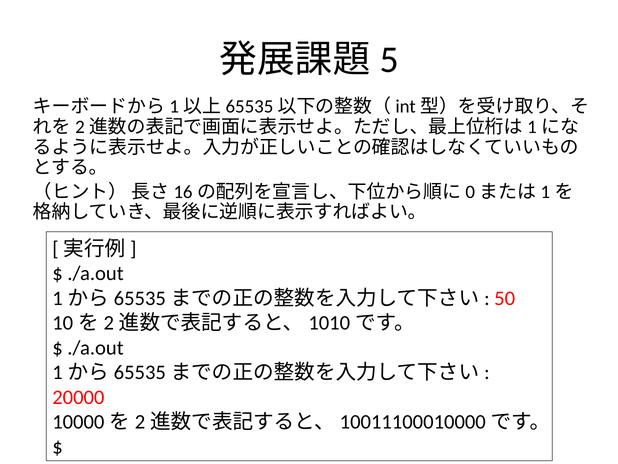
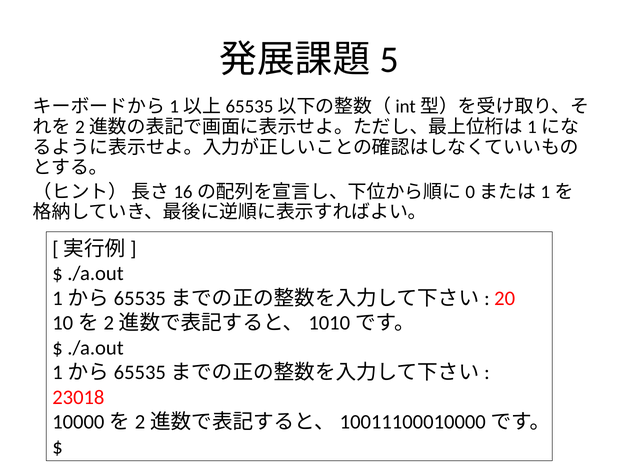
50: 50 -> 20 (505, 298)
20000: 20000 -> 23018 (78, 397)
